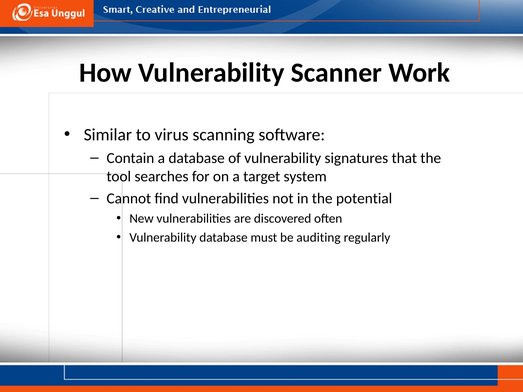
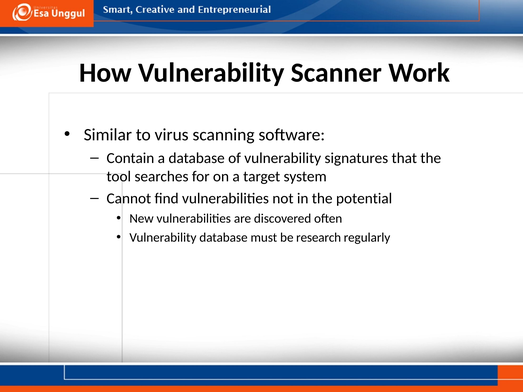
auditing: auditing -> research (319, 238)
